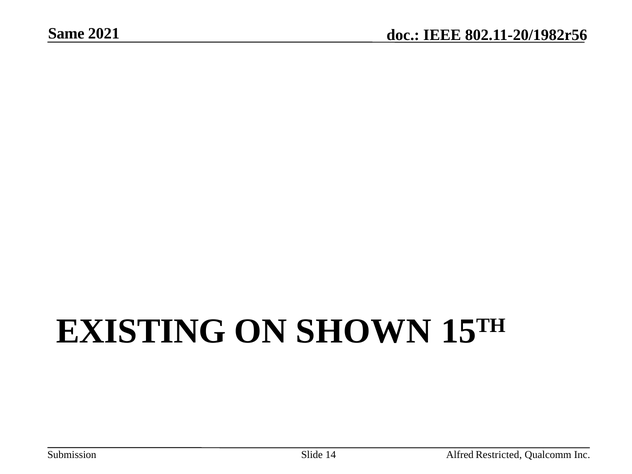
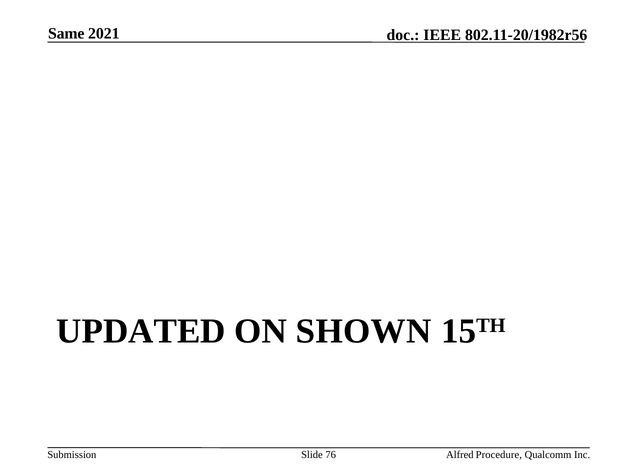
EXISTING: EXISTING -> UPDATED (141, 331)
14: 14 -> 76 (331, 455)
Restricted: Restricted -> Procedure (499, 455)
